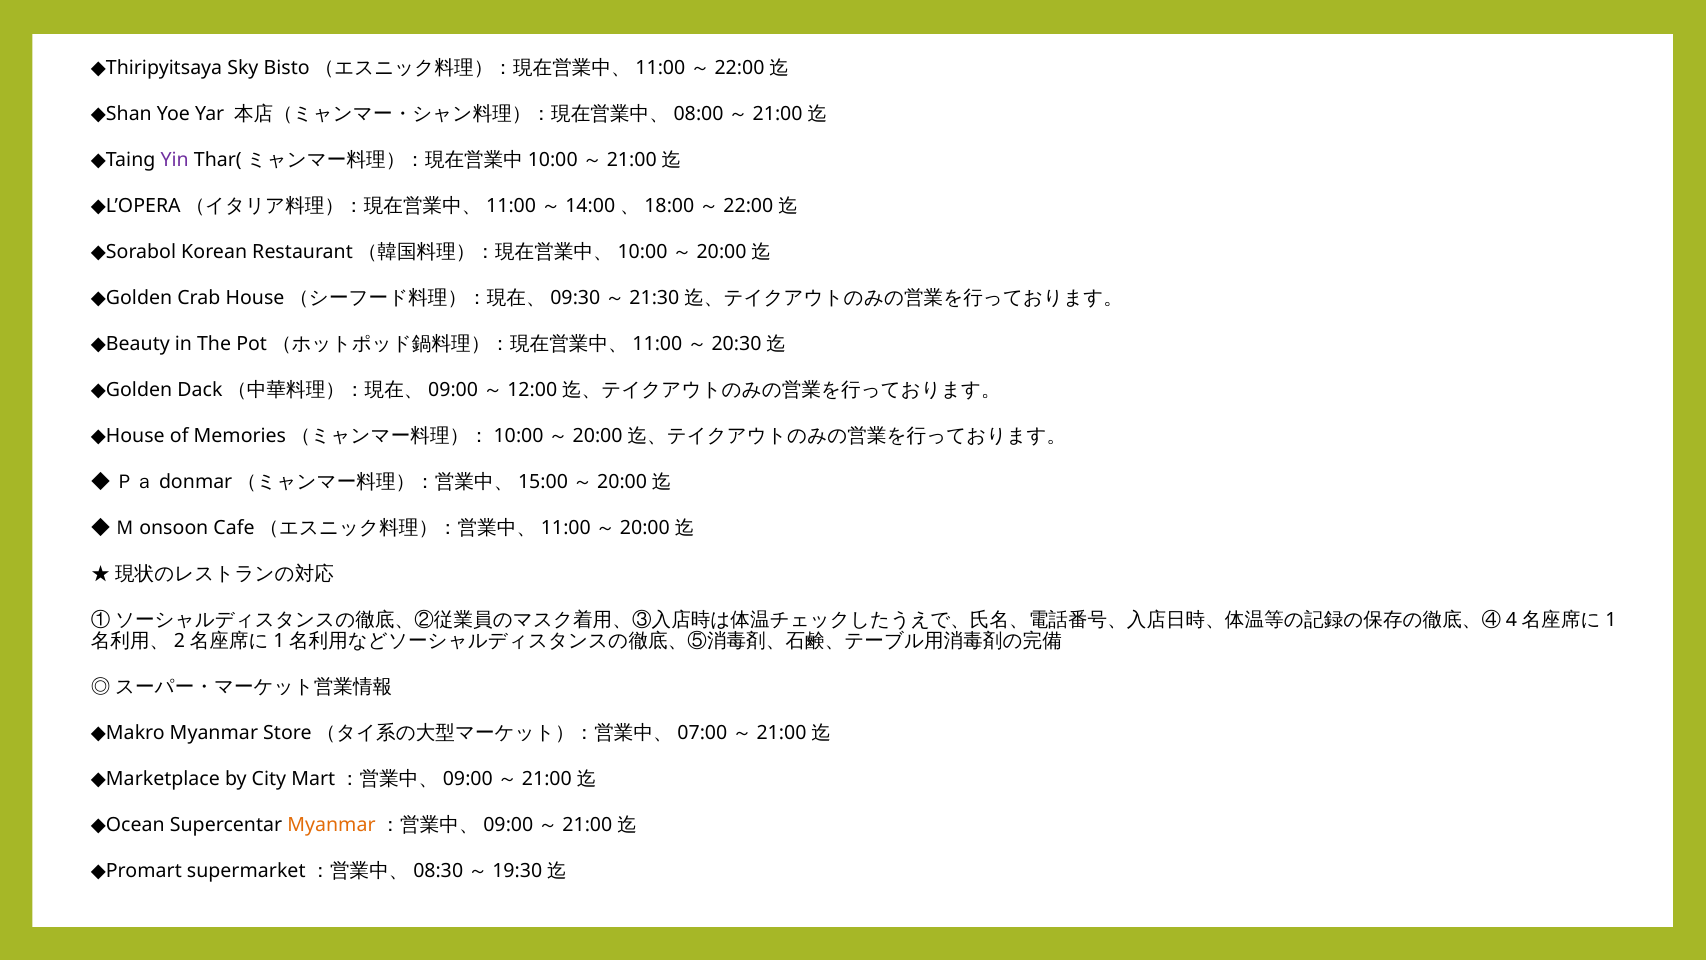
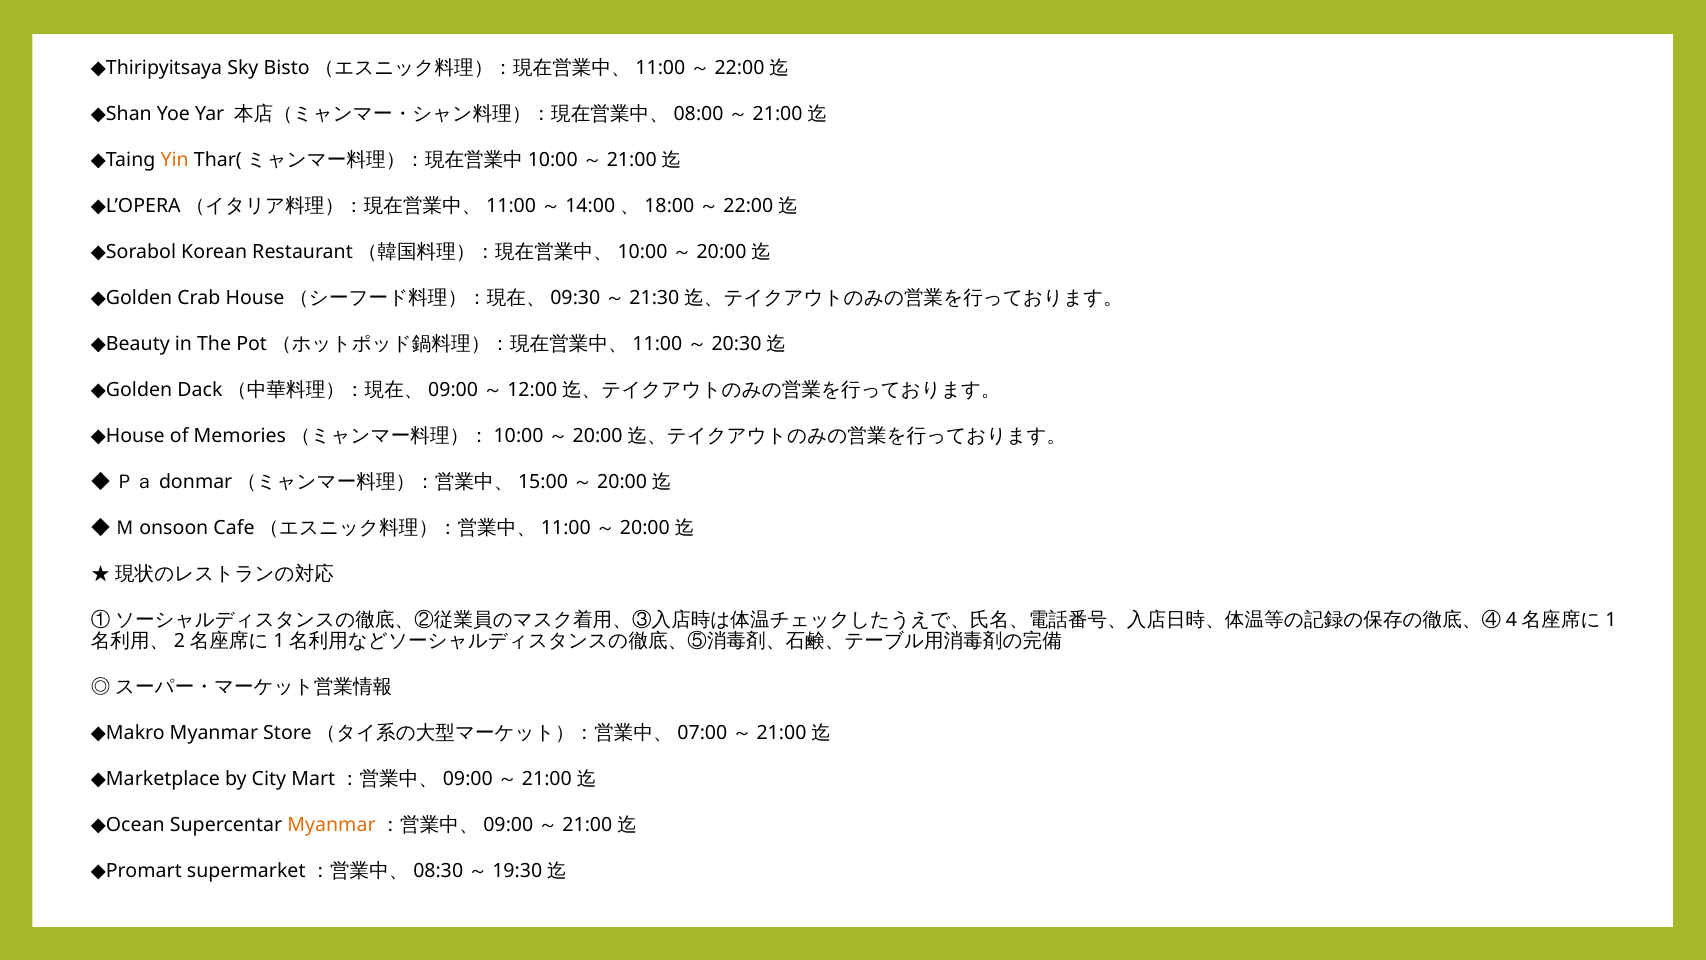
Yin colour: purple -> orange (175, 160)
